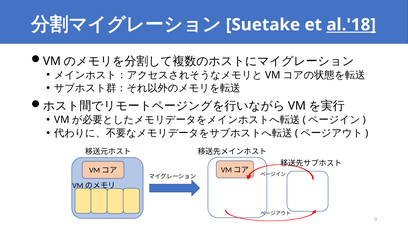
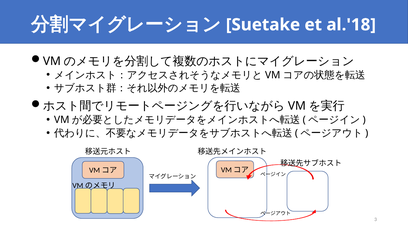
al.'18 underline: present -> none (351, 25)
